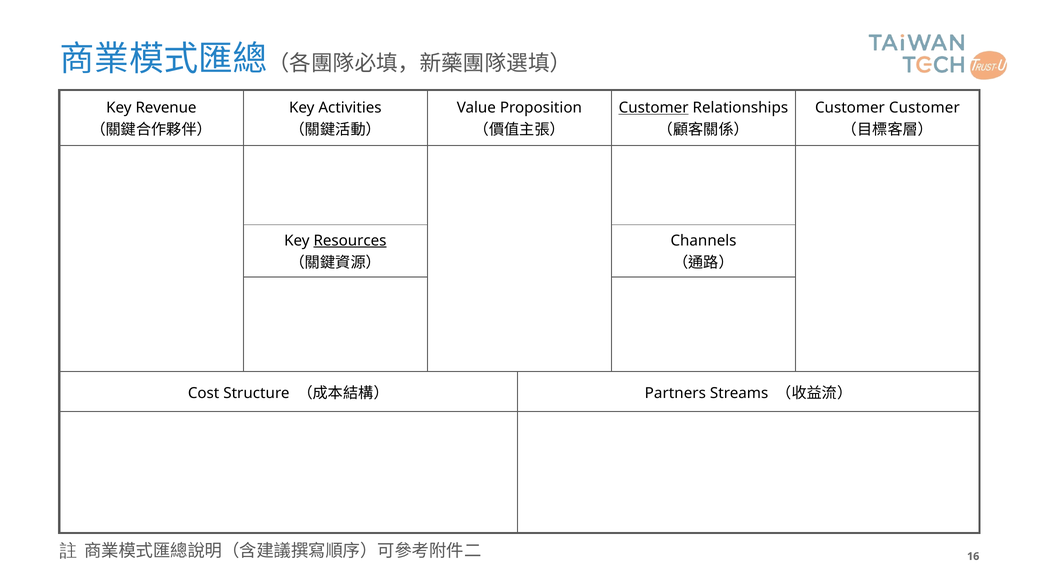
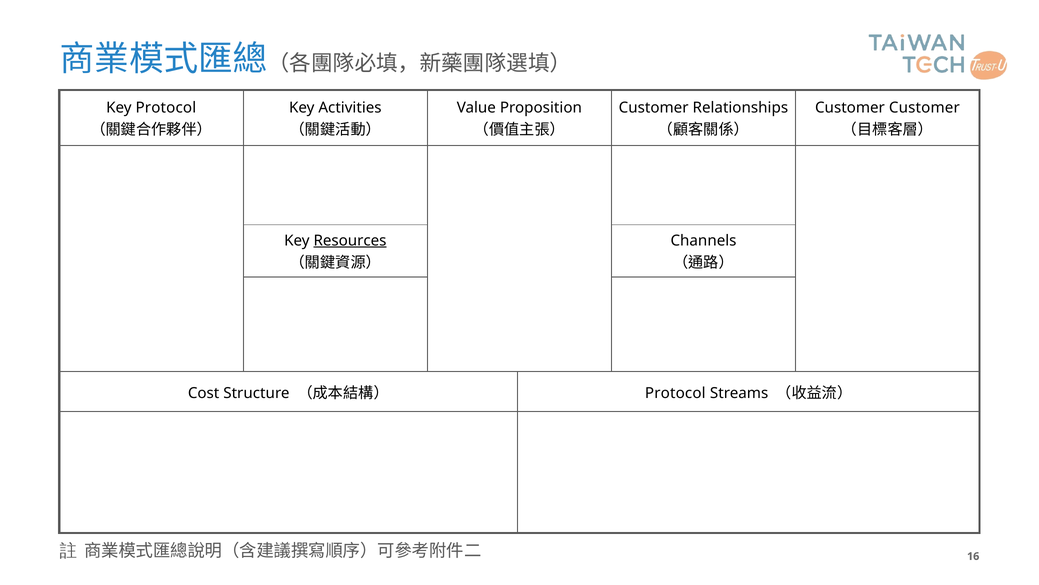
Key Revenue: Revenue -> Protocol (166, 108)
Customer underline: present -> none (654, 108)
Partners: Partners -> Protocol (675, 393)
